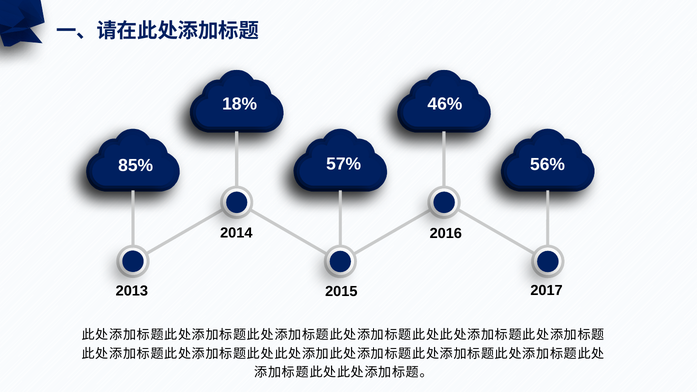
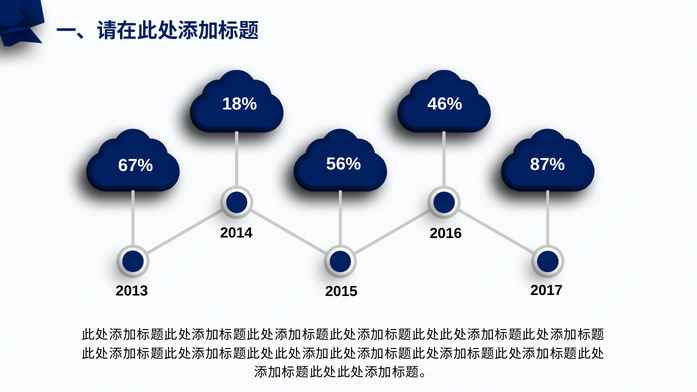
57%: 57% -> 56% (344, 164)
56%: 56% -> 87% (548, 164)
85%: 85% -> 67% (136, 166)
